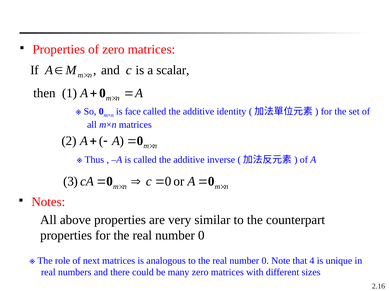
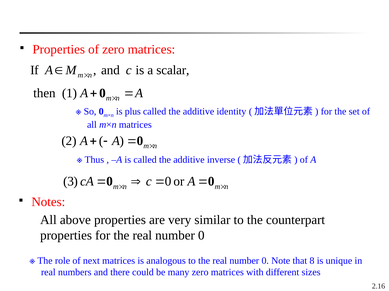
face: face -> plus (133, 112)
4: 4 -> 8 (312, 261)
